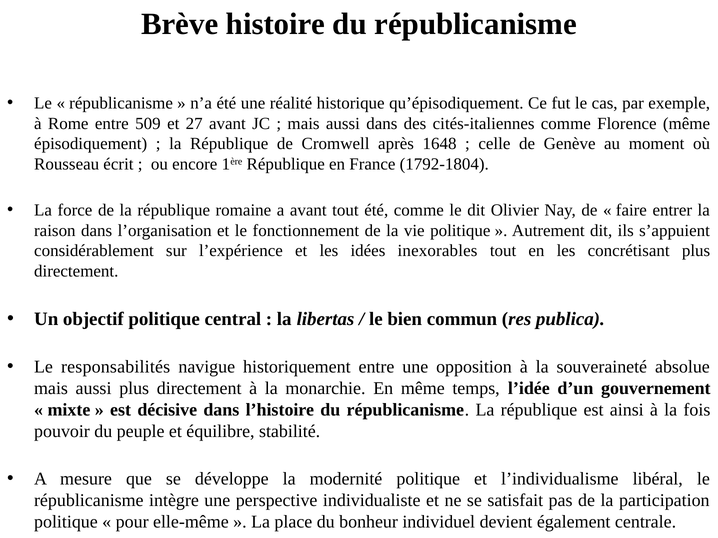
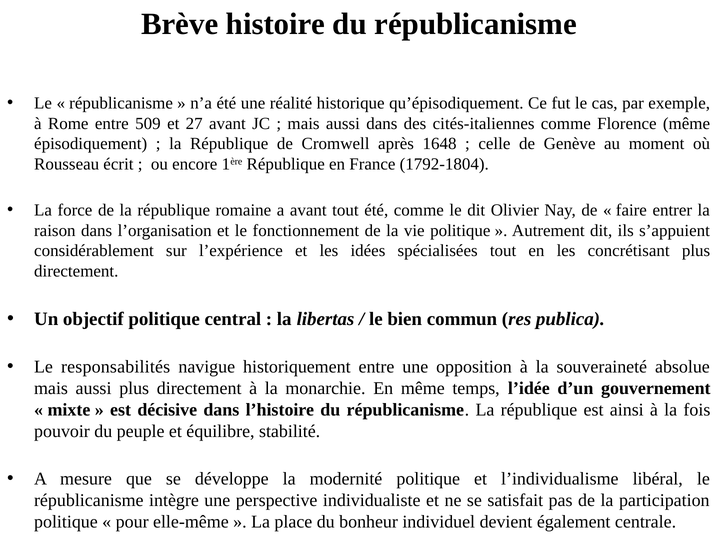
inexorables: inexorables -> spécialisées (438, 251)
